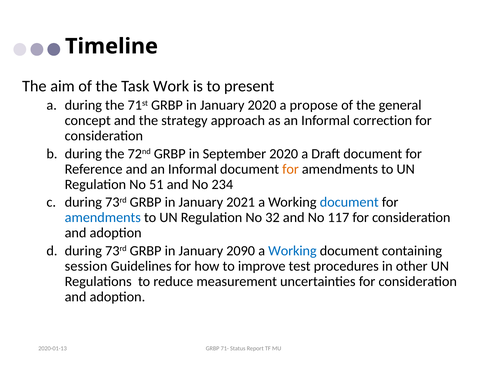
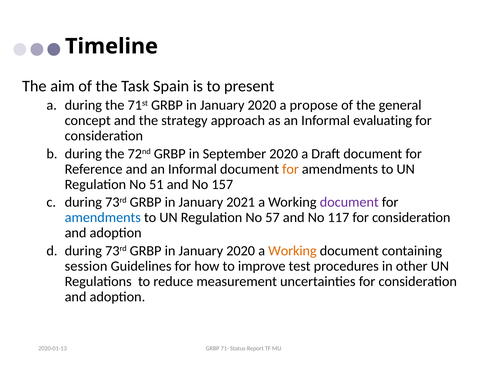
Work: Work -> Spain (171, 86)
correction: correction -> evaluating (383, 121)
234: 234 -> 157 (222, 185)
document colour: blue -> purple (349, 202)
32: 32 -> 57 (272, 218)
2090: 2090 -> 2020 (241, 251)
Working colour: blue -> orange (292, 251)
